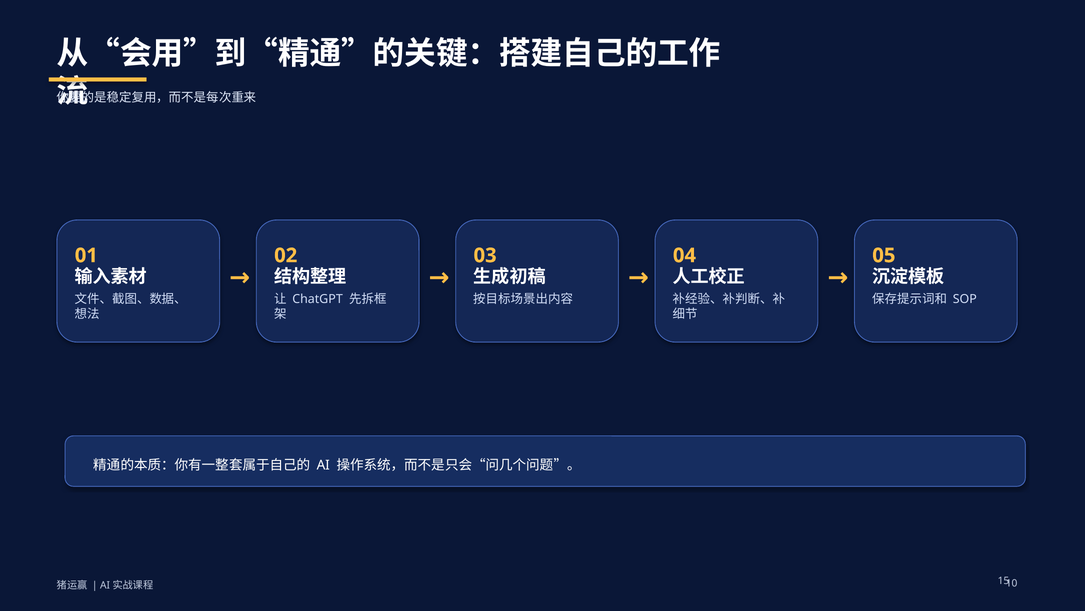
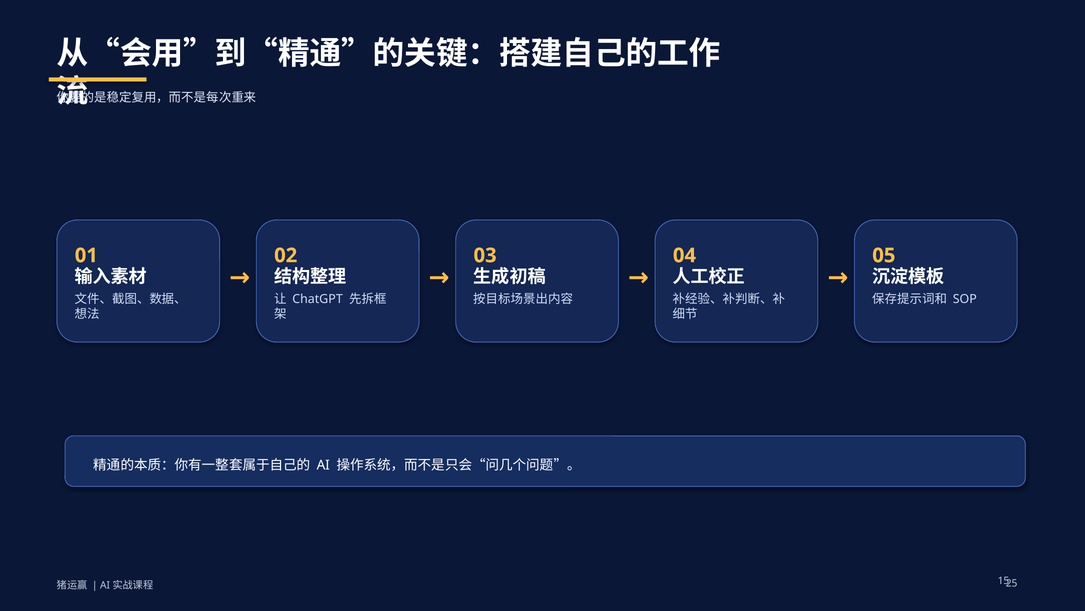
10: 10 -> 25 (1012, 583)
